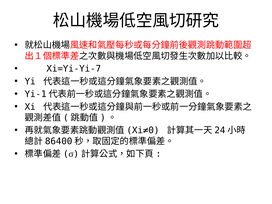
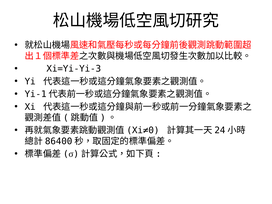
Xi=Yi-Yi-7: Xi=Yi-Yi-7 -> Xi=Yi-Yi-3 (74, 69)
